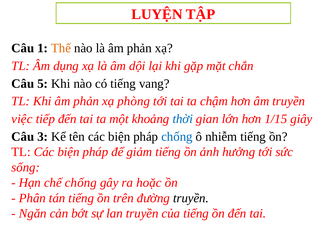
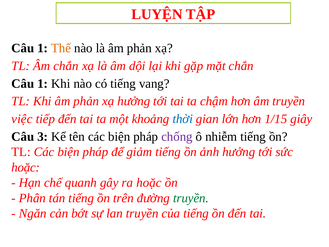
Âm dụng: dụng -> chắn (66, 66)
5: 5 -> 1 (43, 83)
xạ phòng: phòng -> hưởng (134, 101)
chống colour: blue -> purple (177, 136)
sống: sống -> hoặc (26, 167)
chế chống: chống -> quanh (81, 182)
truyền colour: black -> green (191, 198)
